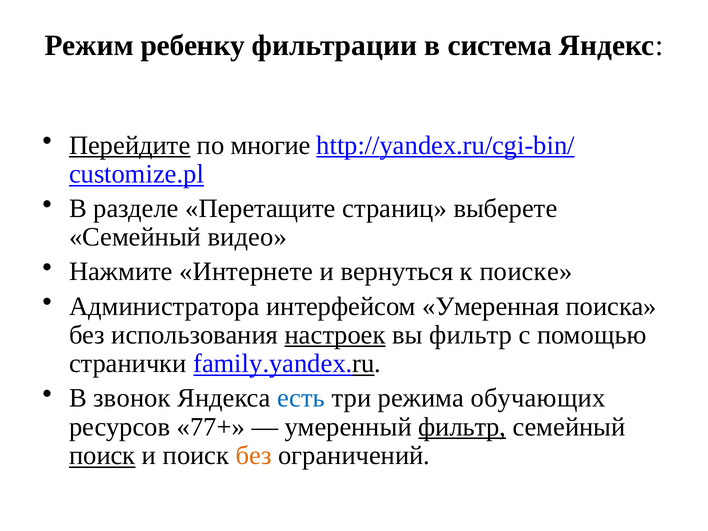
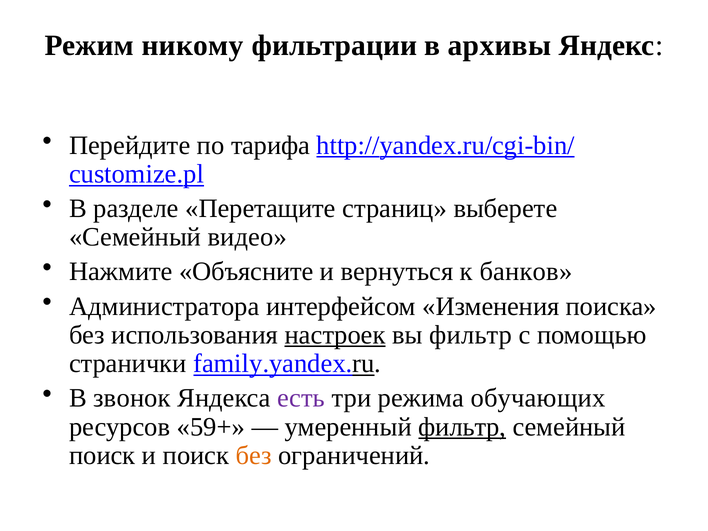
ребенку: ребенку -> никому (193, 46)
система: система -> архивы (499, 46)
Перейдите underline: present -> none (130, 145)
многие: многие -> тарифа (270, 145)
Интернете: Интернете -> Объясните (246, 272)
поиске: поиске -> банков (526, 272)
Умеренная: Умеренная -> Изменения (491, 306)
есть colour: blue -> purple (301, 398)
77+: 77+ -> 59+ (211, 427)
поиск underline: present -> none (102, 456)
